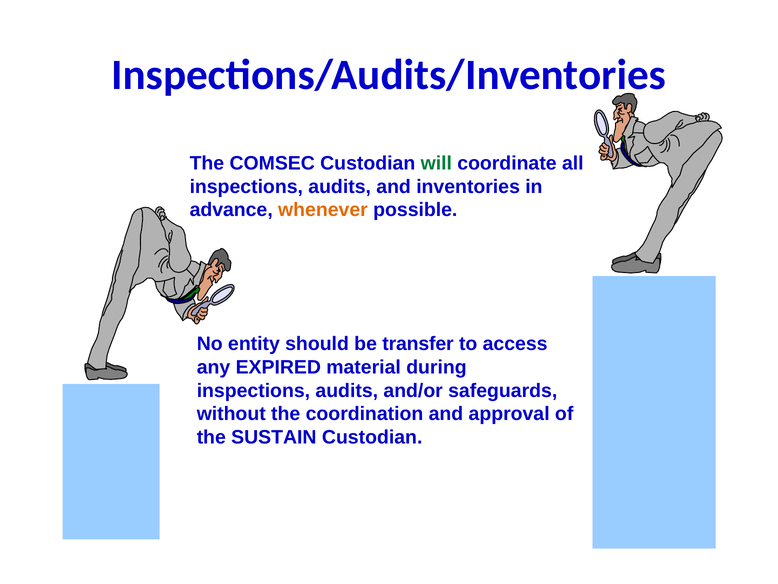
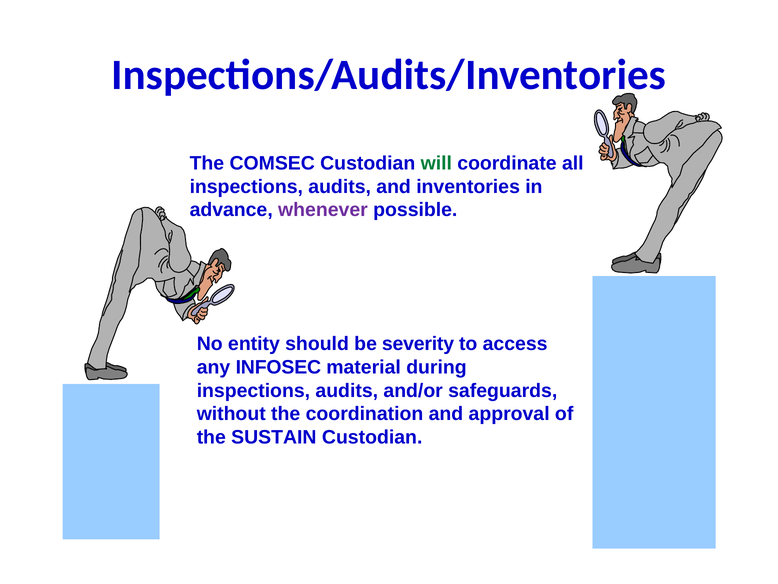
whenever colour: orange -> purple (323, 210)
transfer: transfer -> severity (418, 344)
EXPIRED: EXPIRED -> INFOSEC (278, 367)
